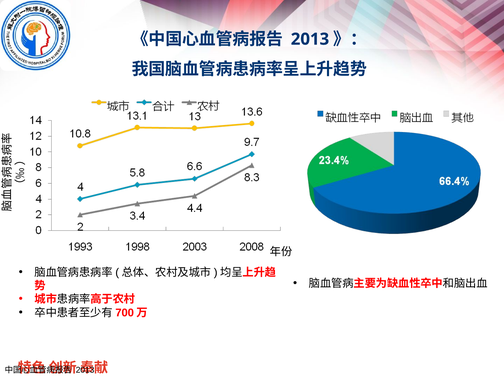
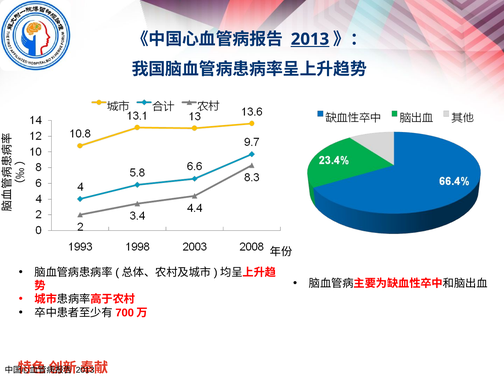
2013 underline: none -> present (310, 39)
